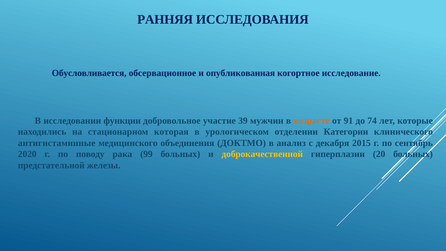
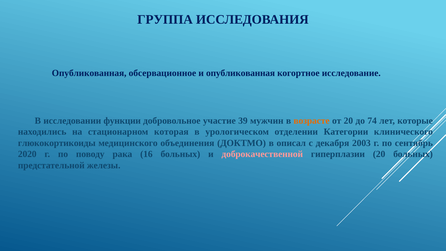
РАННЯЯ: РАННЯЯ -> ГРУППА (165, 19)
Обусловливается: Обусловливается -> Опубликованная (89, 73)
от 91: 91 -> 20 (348, 121)
антигистаминные: антигистаминные -> глюкокортикоиды (57, 143)
анализ: анализ -> описал (291, 143)
2015: 2015 -> 2003 (361, 143)
99: 99 -> 16 (146, 154)
доброкачественной colour: yellow -> pink (262, 154)
